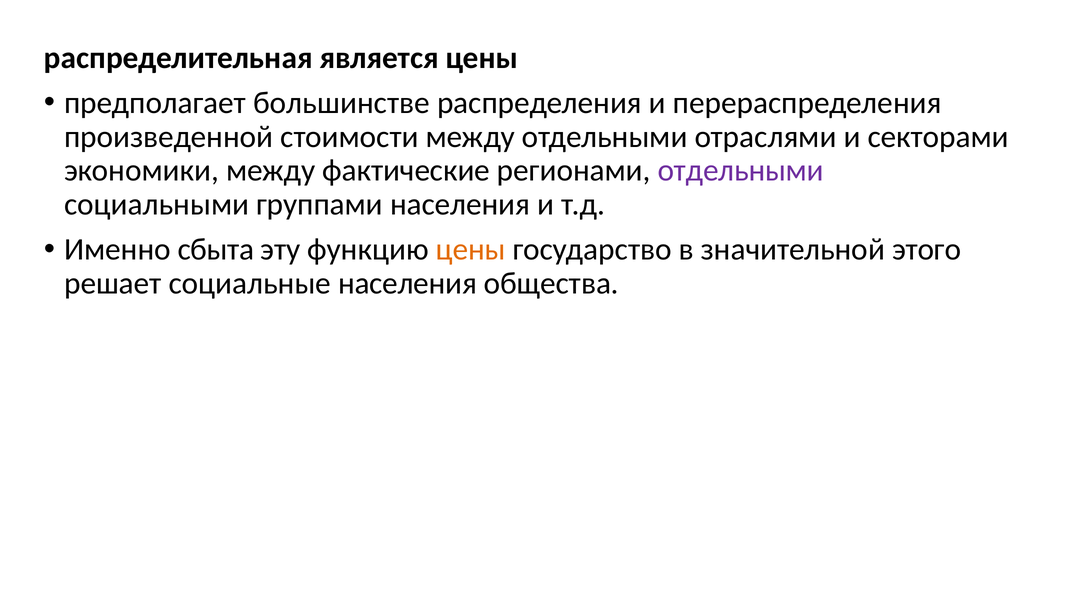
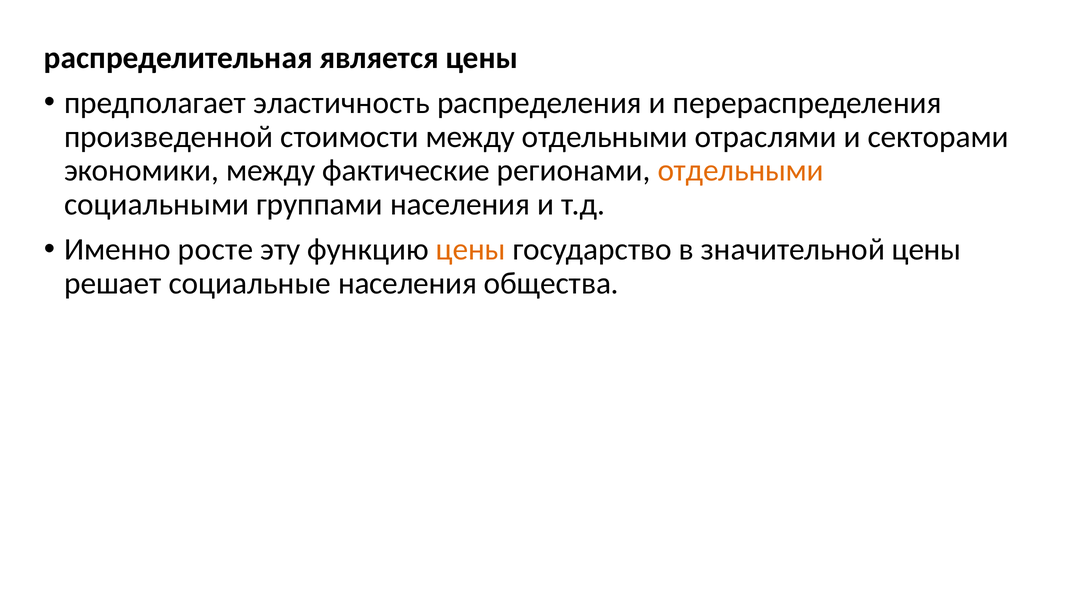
большинстве: большинстве -> эластичность (341, 103)
отдельными colour: purple -> orange (741, 171)
сбыта: сбыта -> росте (216, 249)
значительной этого: этого -> цены (927, 249)
